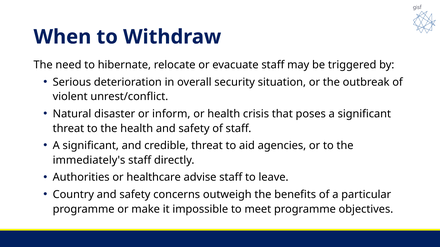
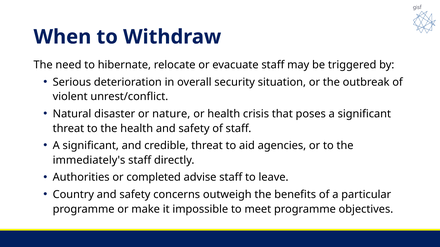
inform: inform -> nature (171, 114)
healthcare: healthcare -> completed (154, 178)
